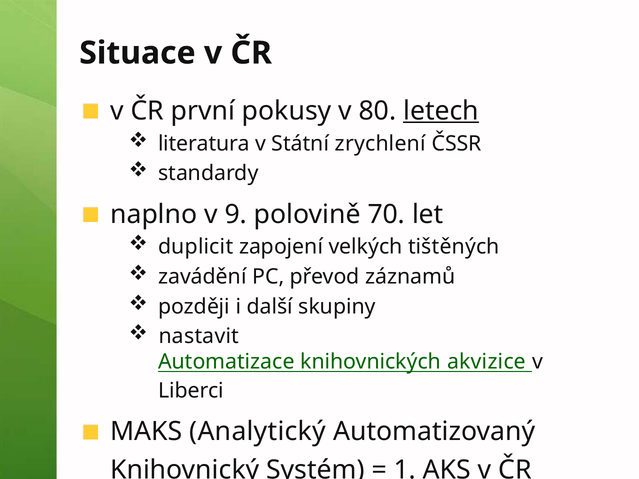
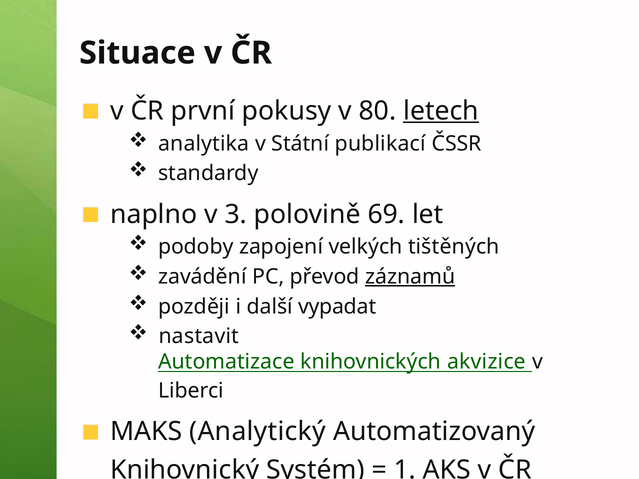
literatura: literatura -> analytika (204, 144)
zrychlení: zrychlení -> publikací (380, 144)
9: 9 -> 3 (236, 214)
70: 70 -> 69 (386, 214)
duplicit: duplicit -> podoby (196, 247)
záznamů underline: none -> present (410, 277)
skupiny: skupiny -> vypadat (337, 307)
